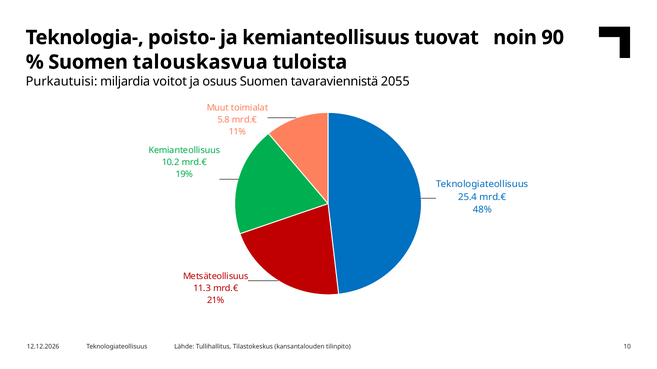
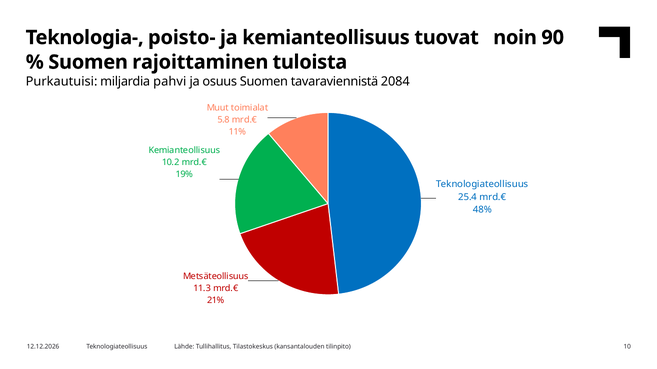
talouskasvua: talouskasvua -> rajoittaminen (200, 62)
voitot: voitot -> pahvi (170, 81)
2055: 2055 -> 2084 (395, 81)
